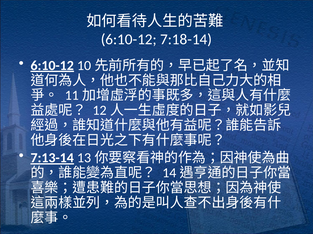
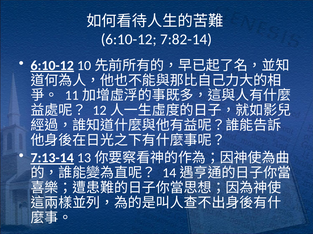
7:18-14: 7:18-14 -> 7:82-14 (186, 39)
